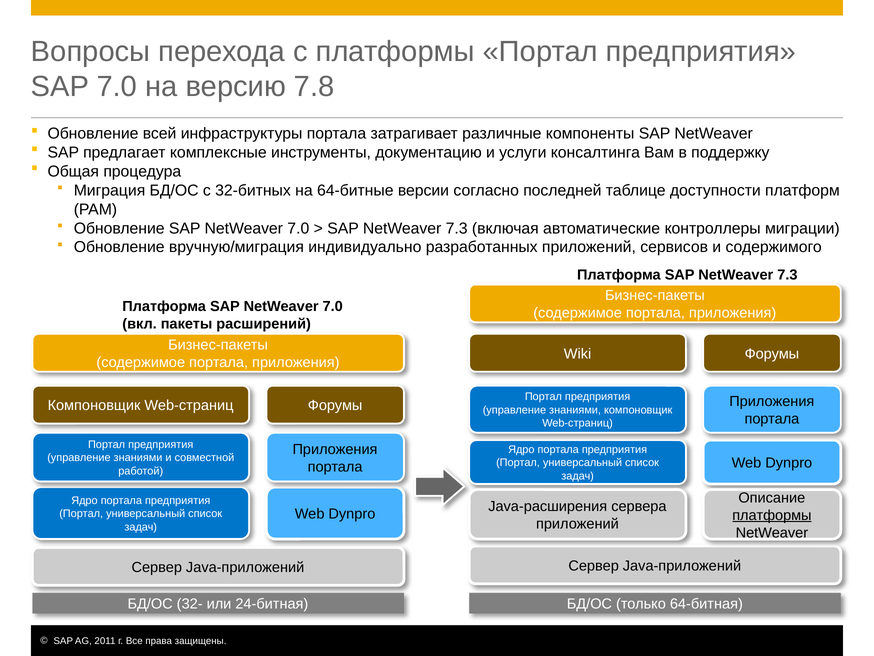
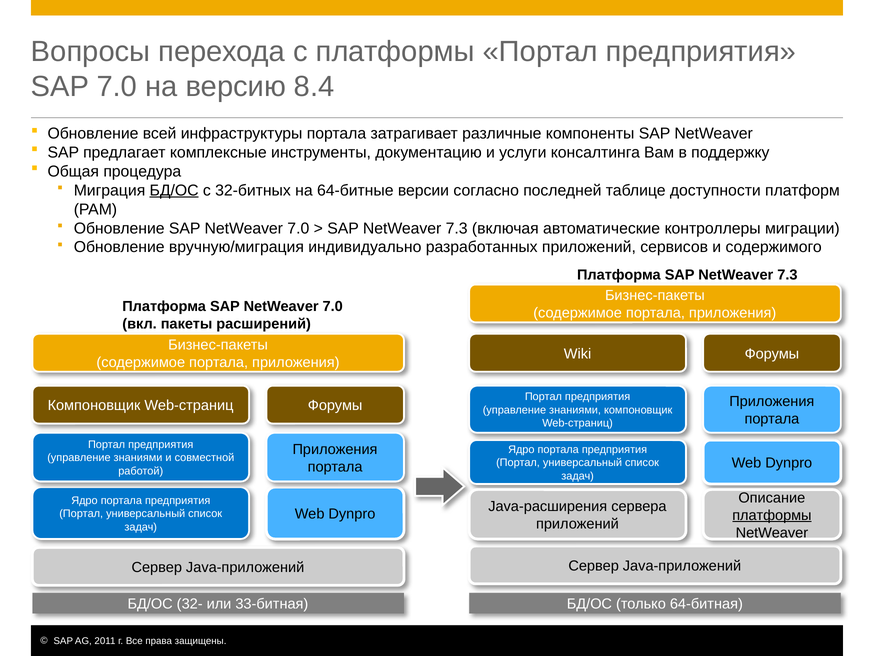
7.8: 7.8 -> 8.4 (314, 87)
БД/ОС underline: none -> present (174, 190)
24-битная: 24-битная -> 33-битная (272, 604)
